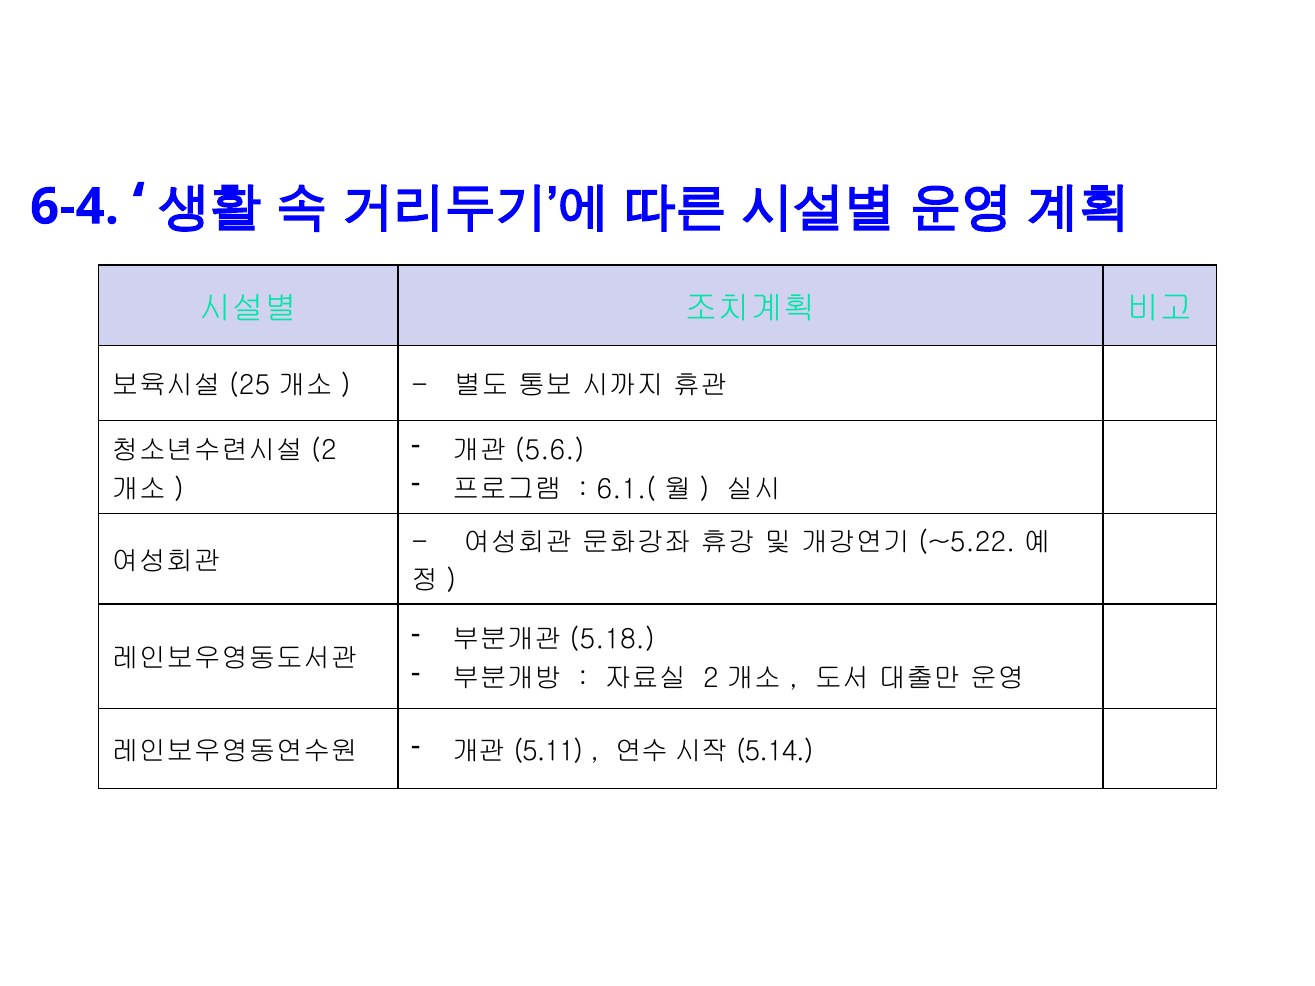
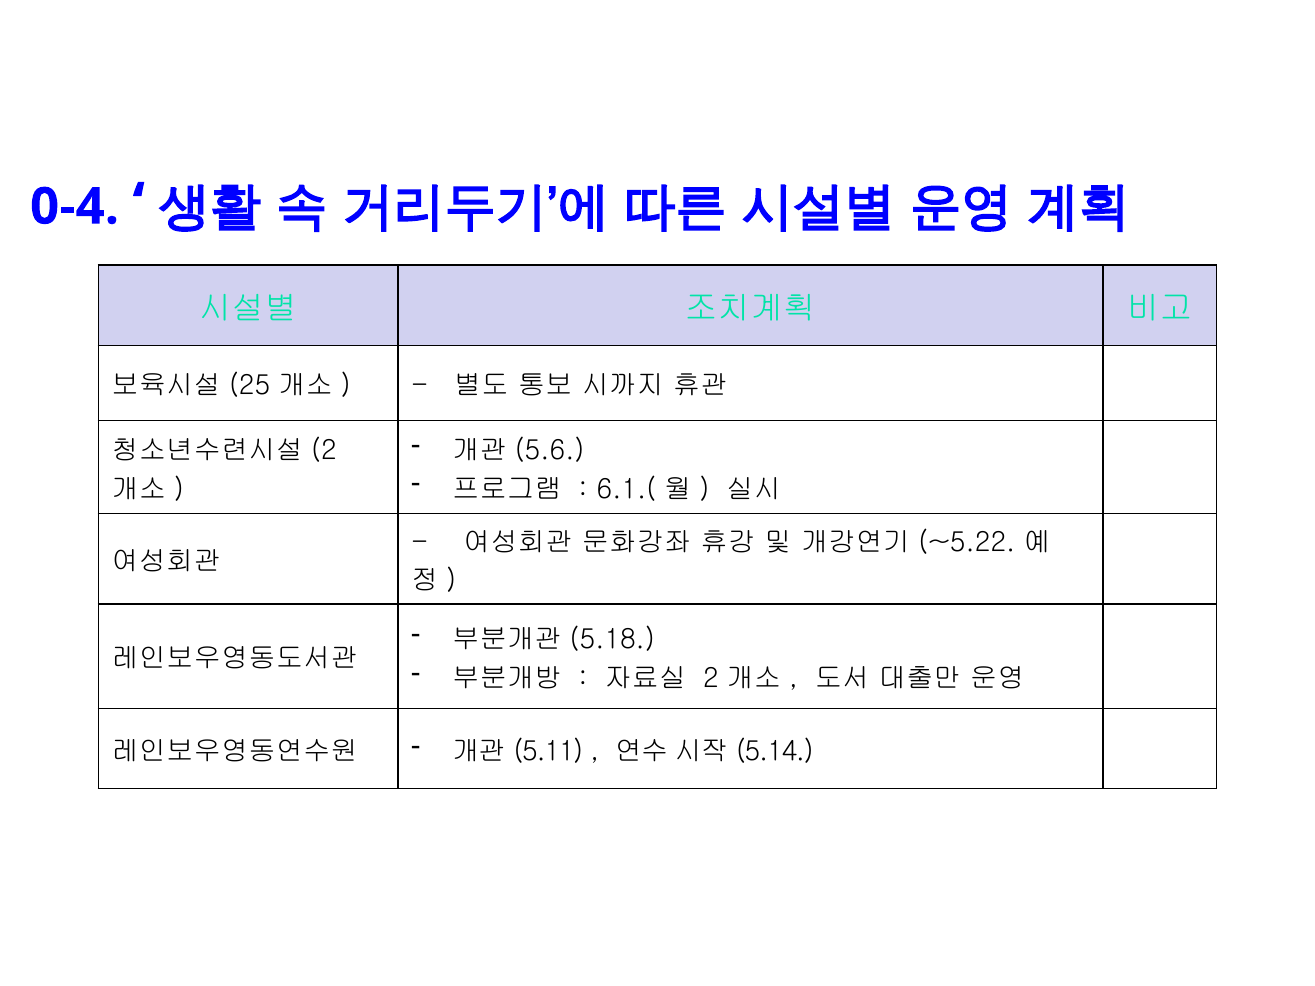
6-4: 6-4 -> 0-4 (75, 207)
